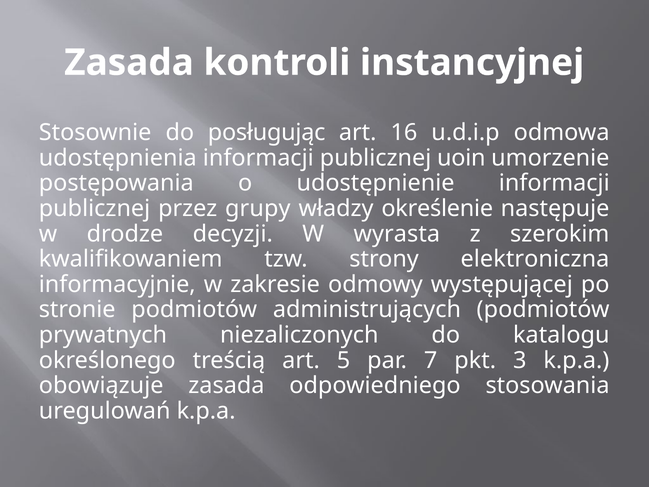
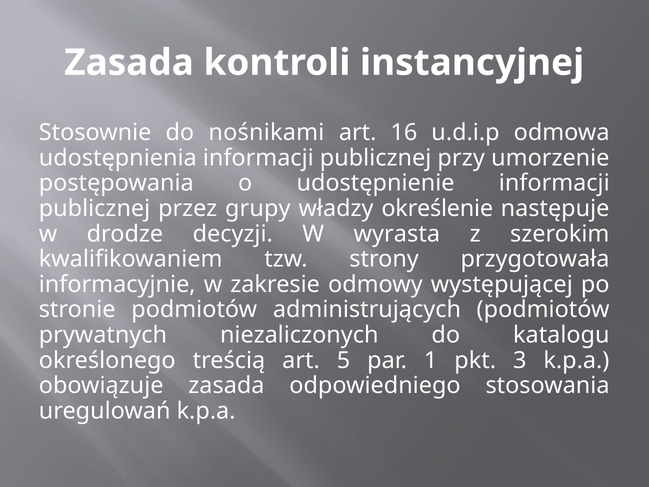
posługując: posługując -> nośnikami (266, 132)
uoin: uoin -> przy (461, 158)
elektroniczna: elektroniczna -> przygotowała (535, 259)
7: 7 -> 1 (431, 360)
